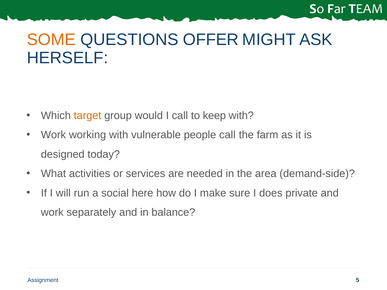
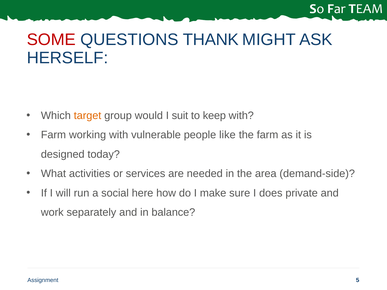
SOME colour: orange -> red (51, 40)
OFFER: OFFER -> THANK (211, 40)
I call: call -> suit (180, 116)
Work: Work -> Farm (53, 135)
people call: call -> like (227, 135)
